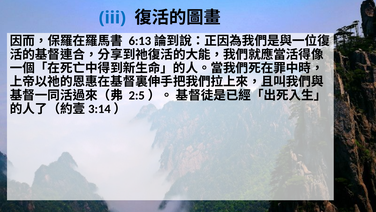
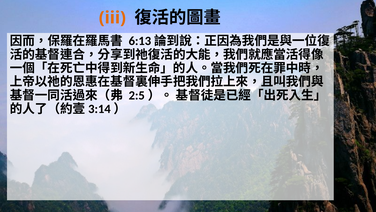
iii colour: blue -> orange (112, 18)
